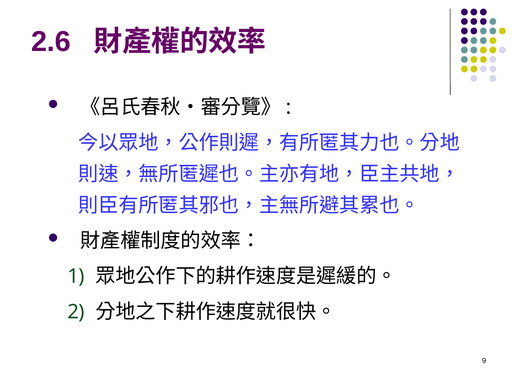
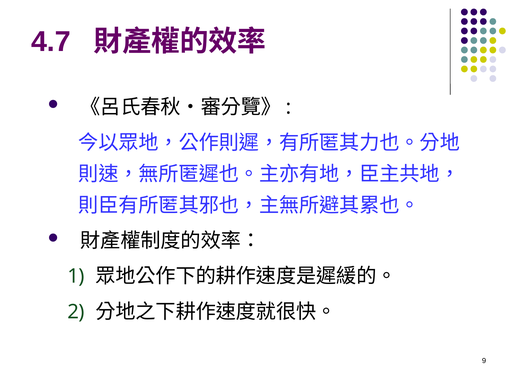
2.6: 2.6 -> 4.7 (51, 42)
